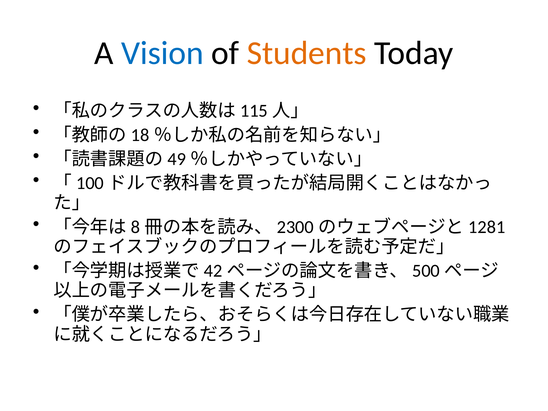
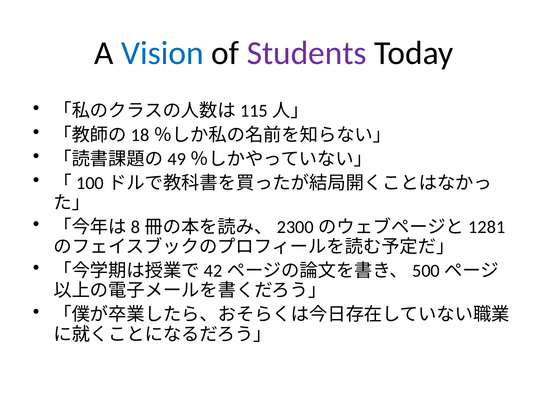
Students colour: orange -> purple (307, 53)
